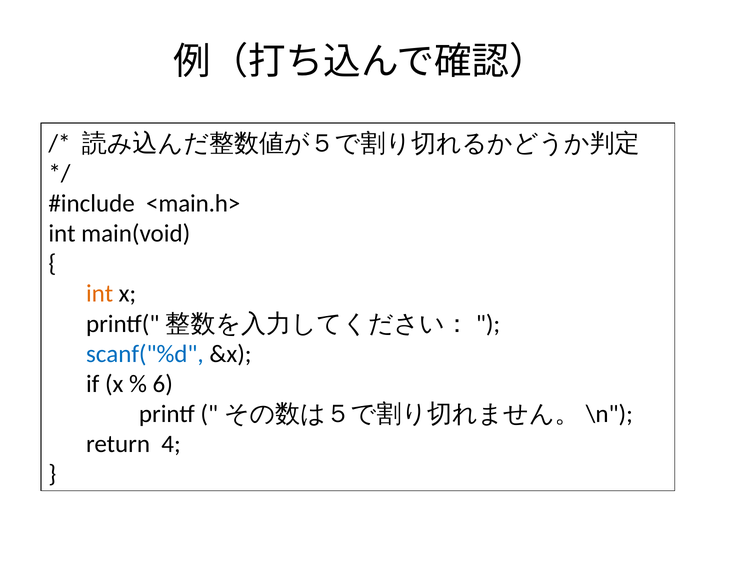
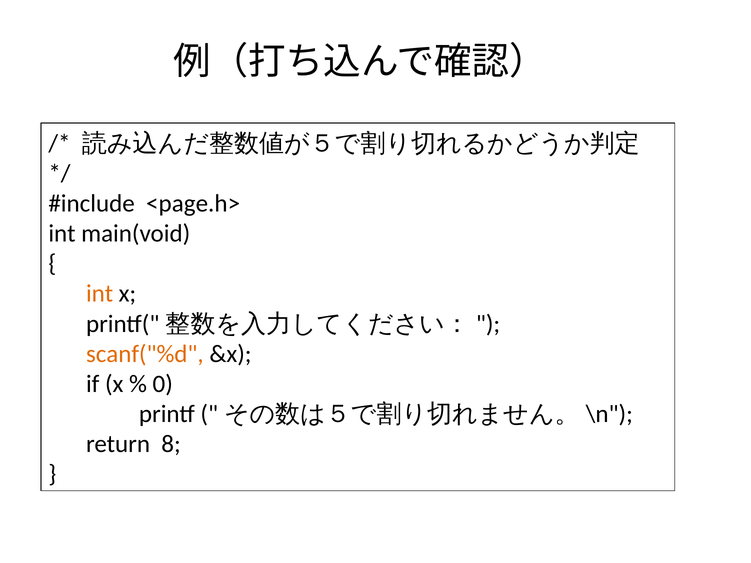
<main.h>: <main.h> -> <page.h> (193, 204)
scanf("%d colour: blue -> orange (145, 354)
6: 6 -> 0 (163, 384)
4: 4 -> 8 (171, 444)
